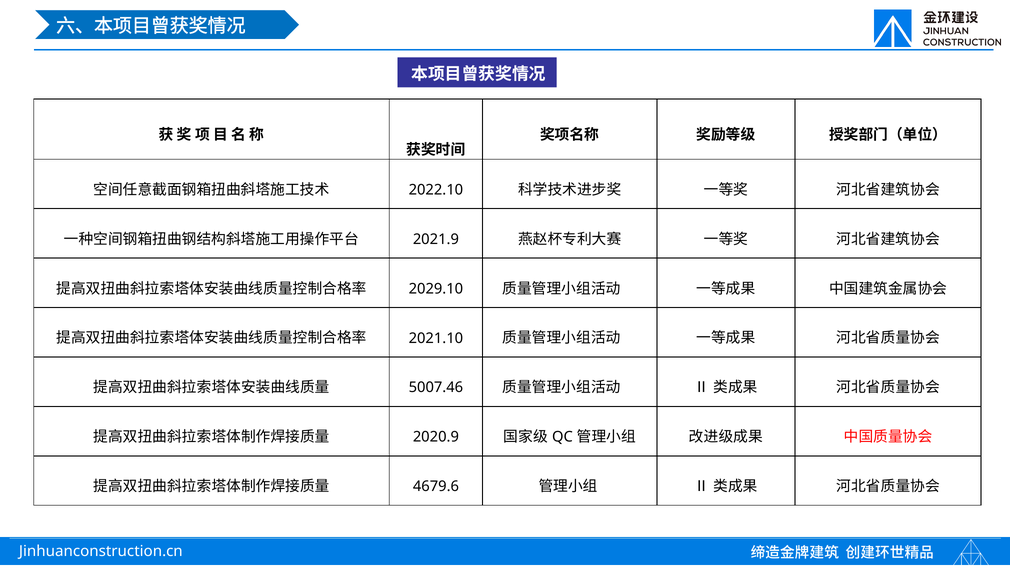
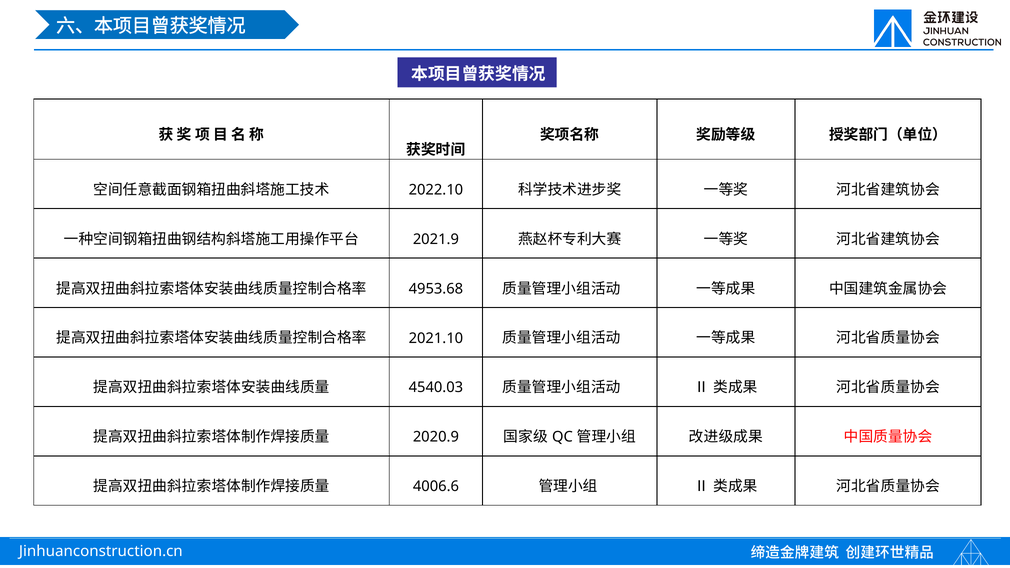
2029.10: 2029.10 -> 4953.68 (436, 289)
5007.46: 5007.46 -> 4540.03 (436, 388)
4679.6: 4679.6 -> 4006.6 (436, 487)
